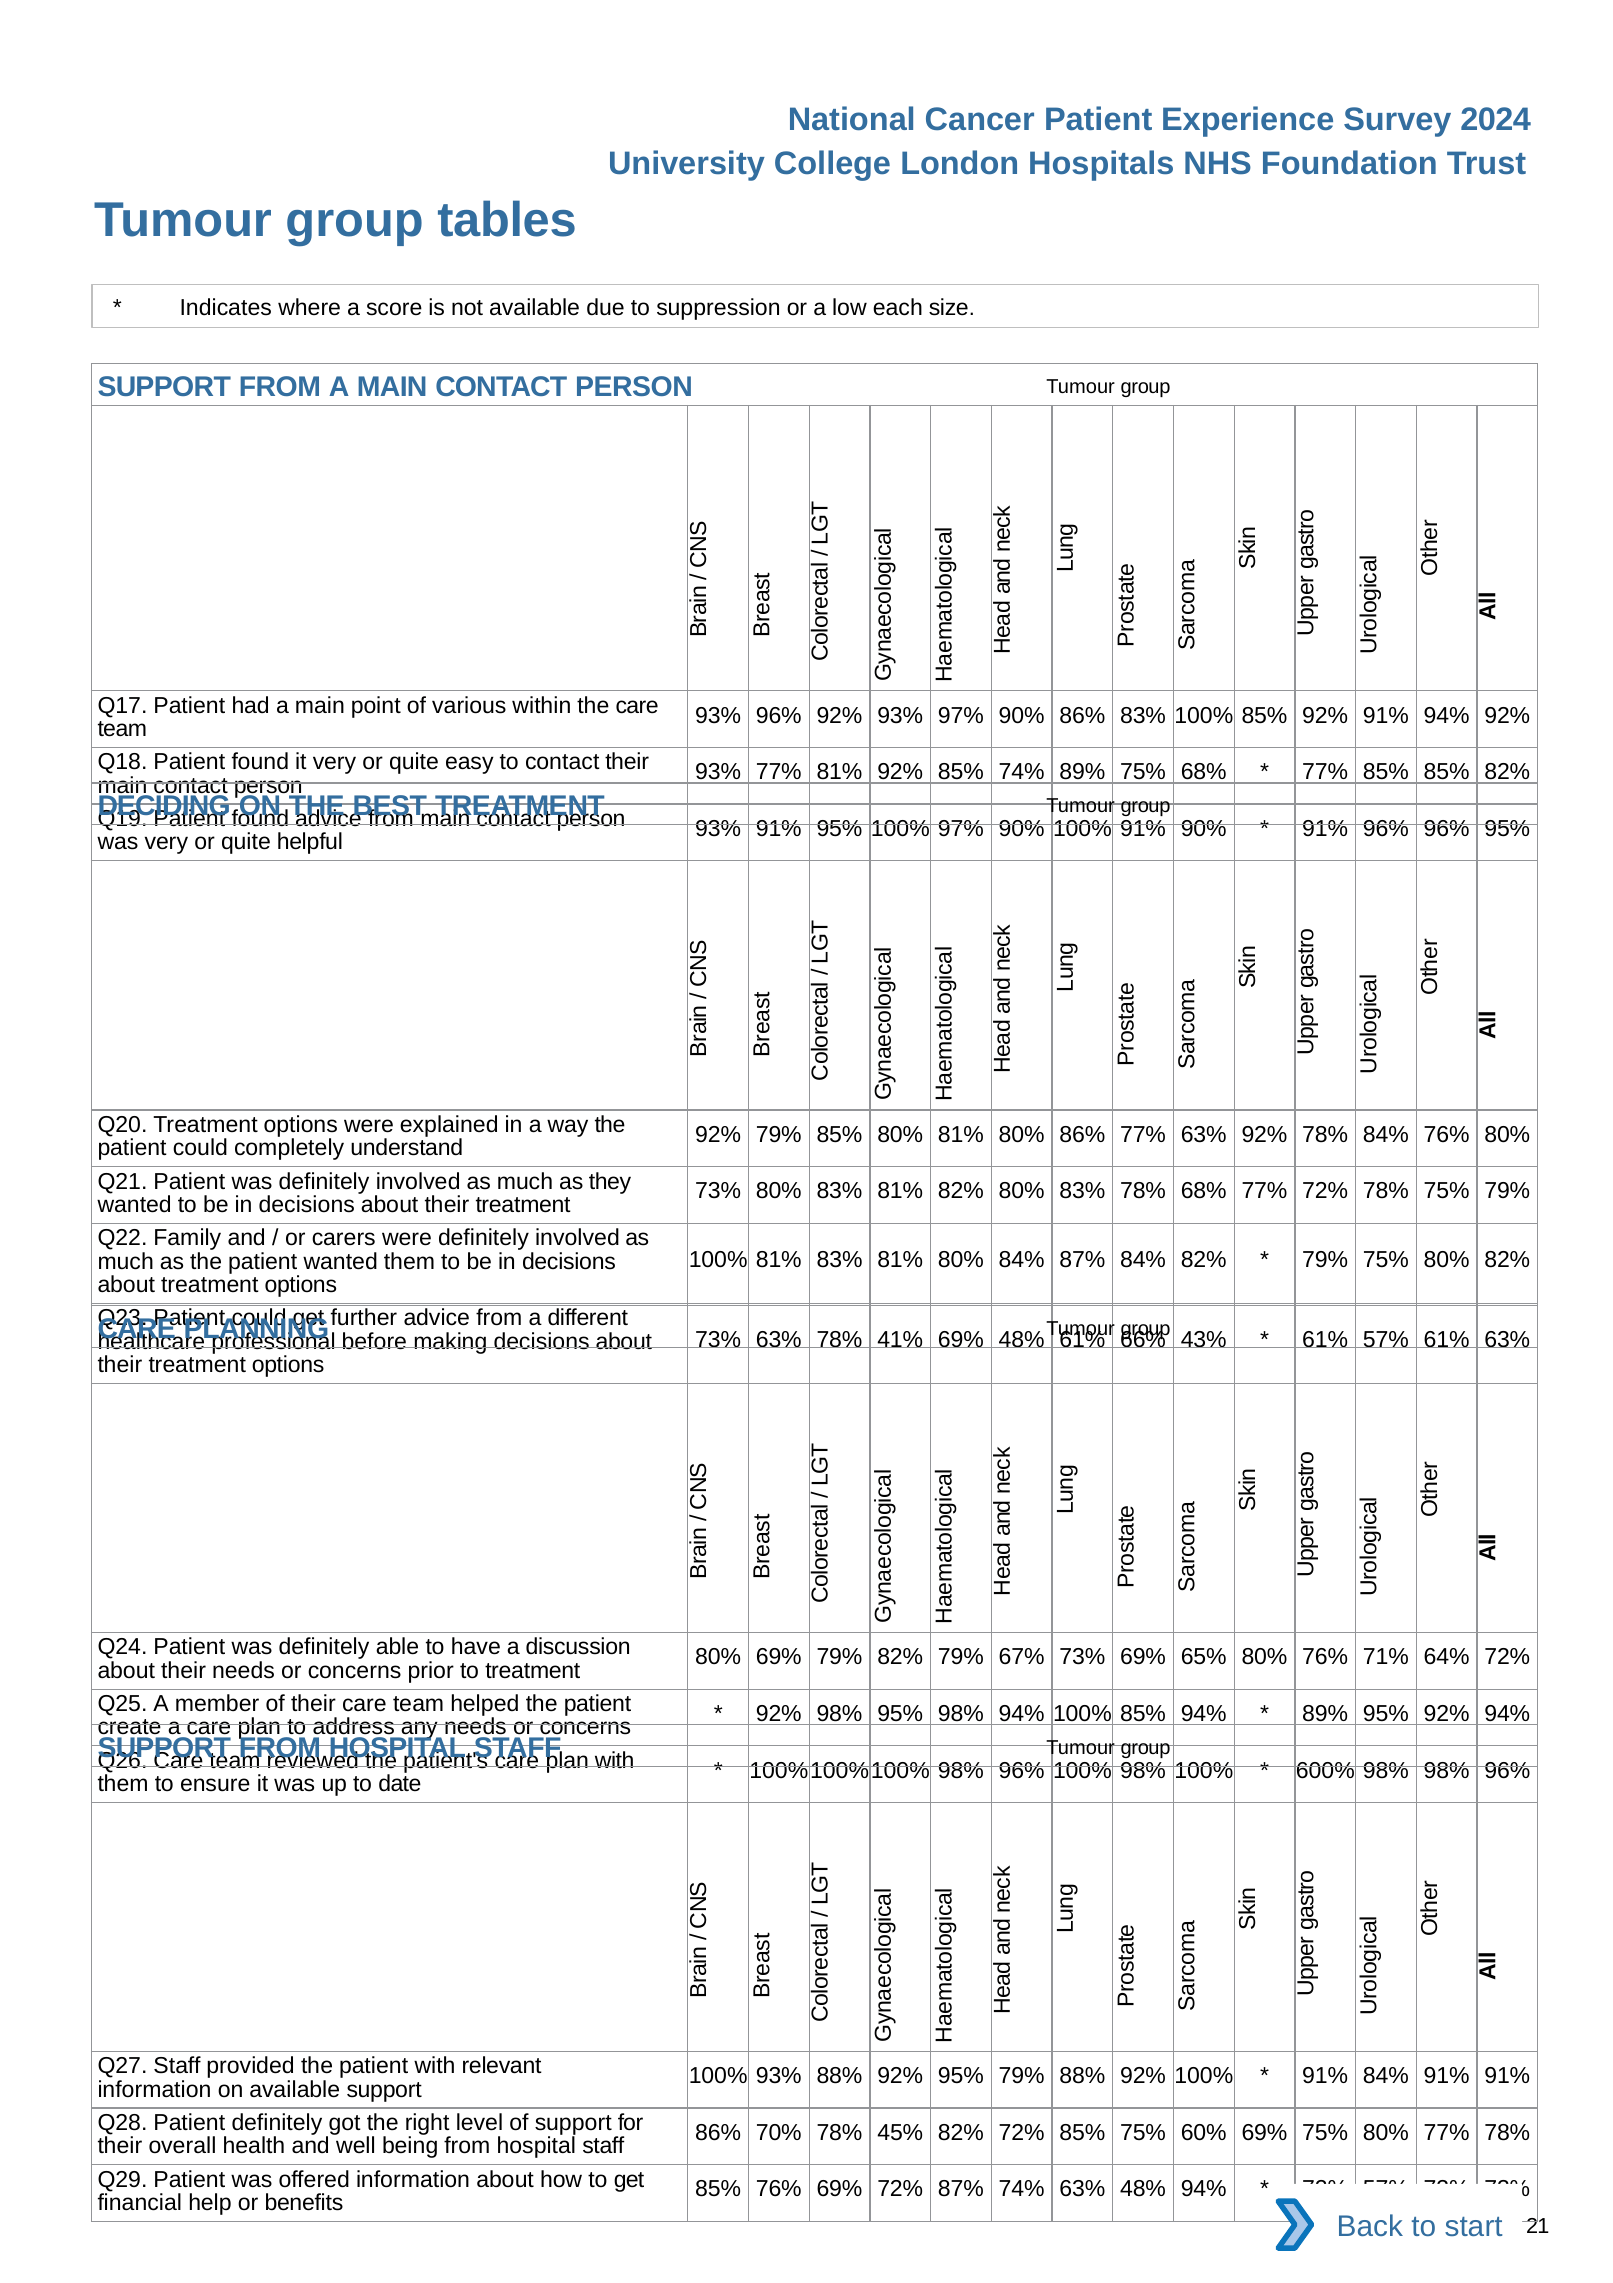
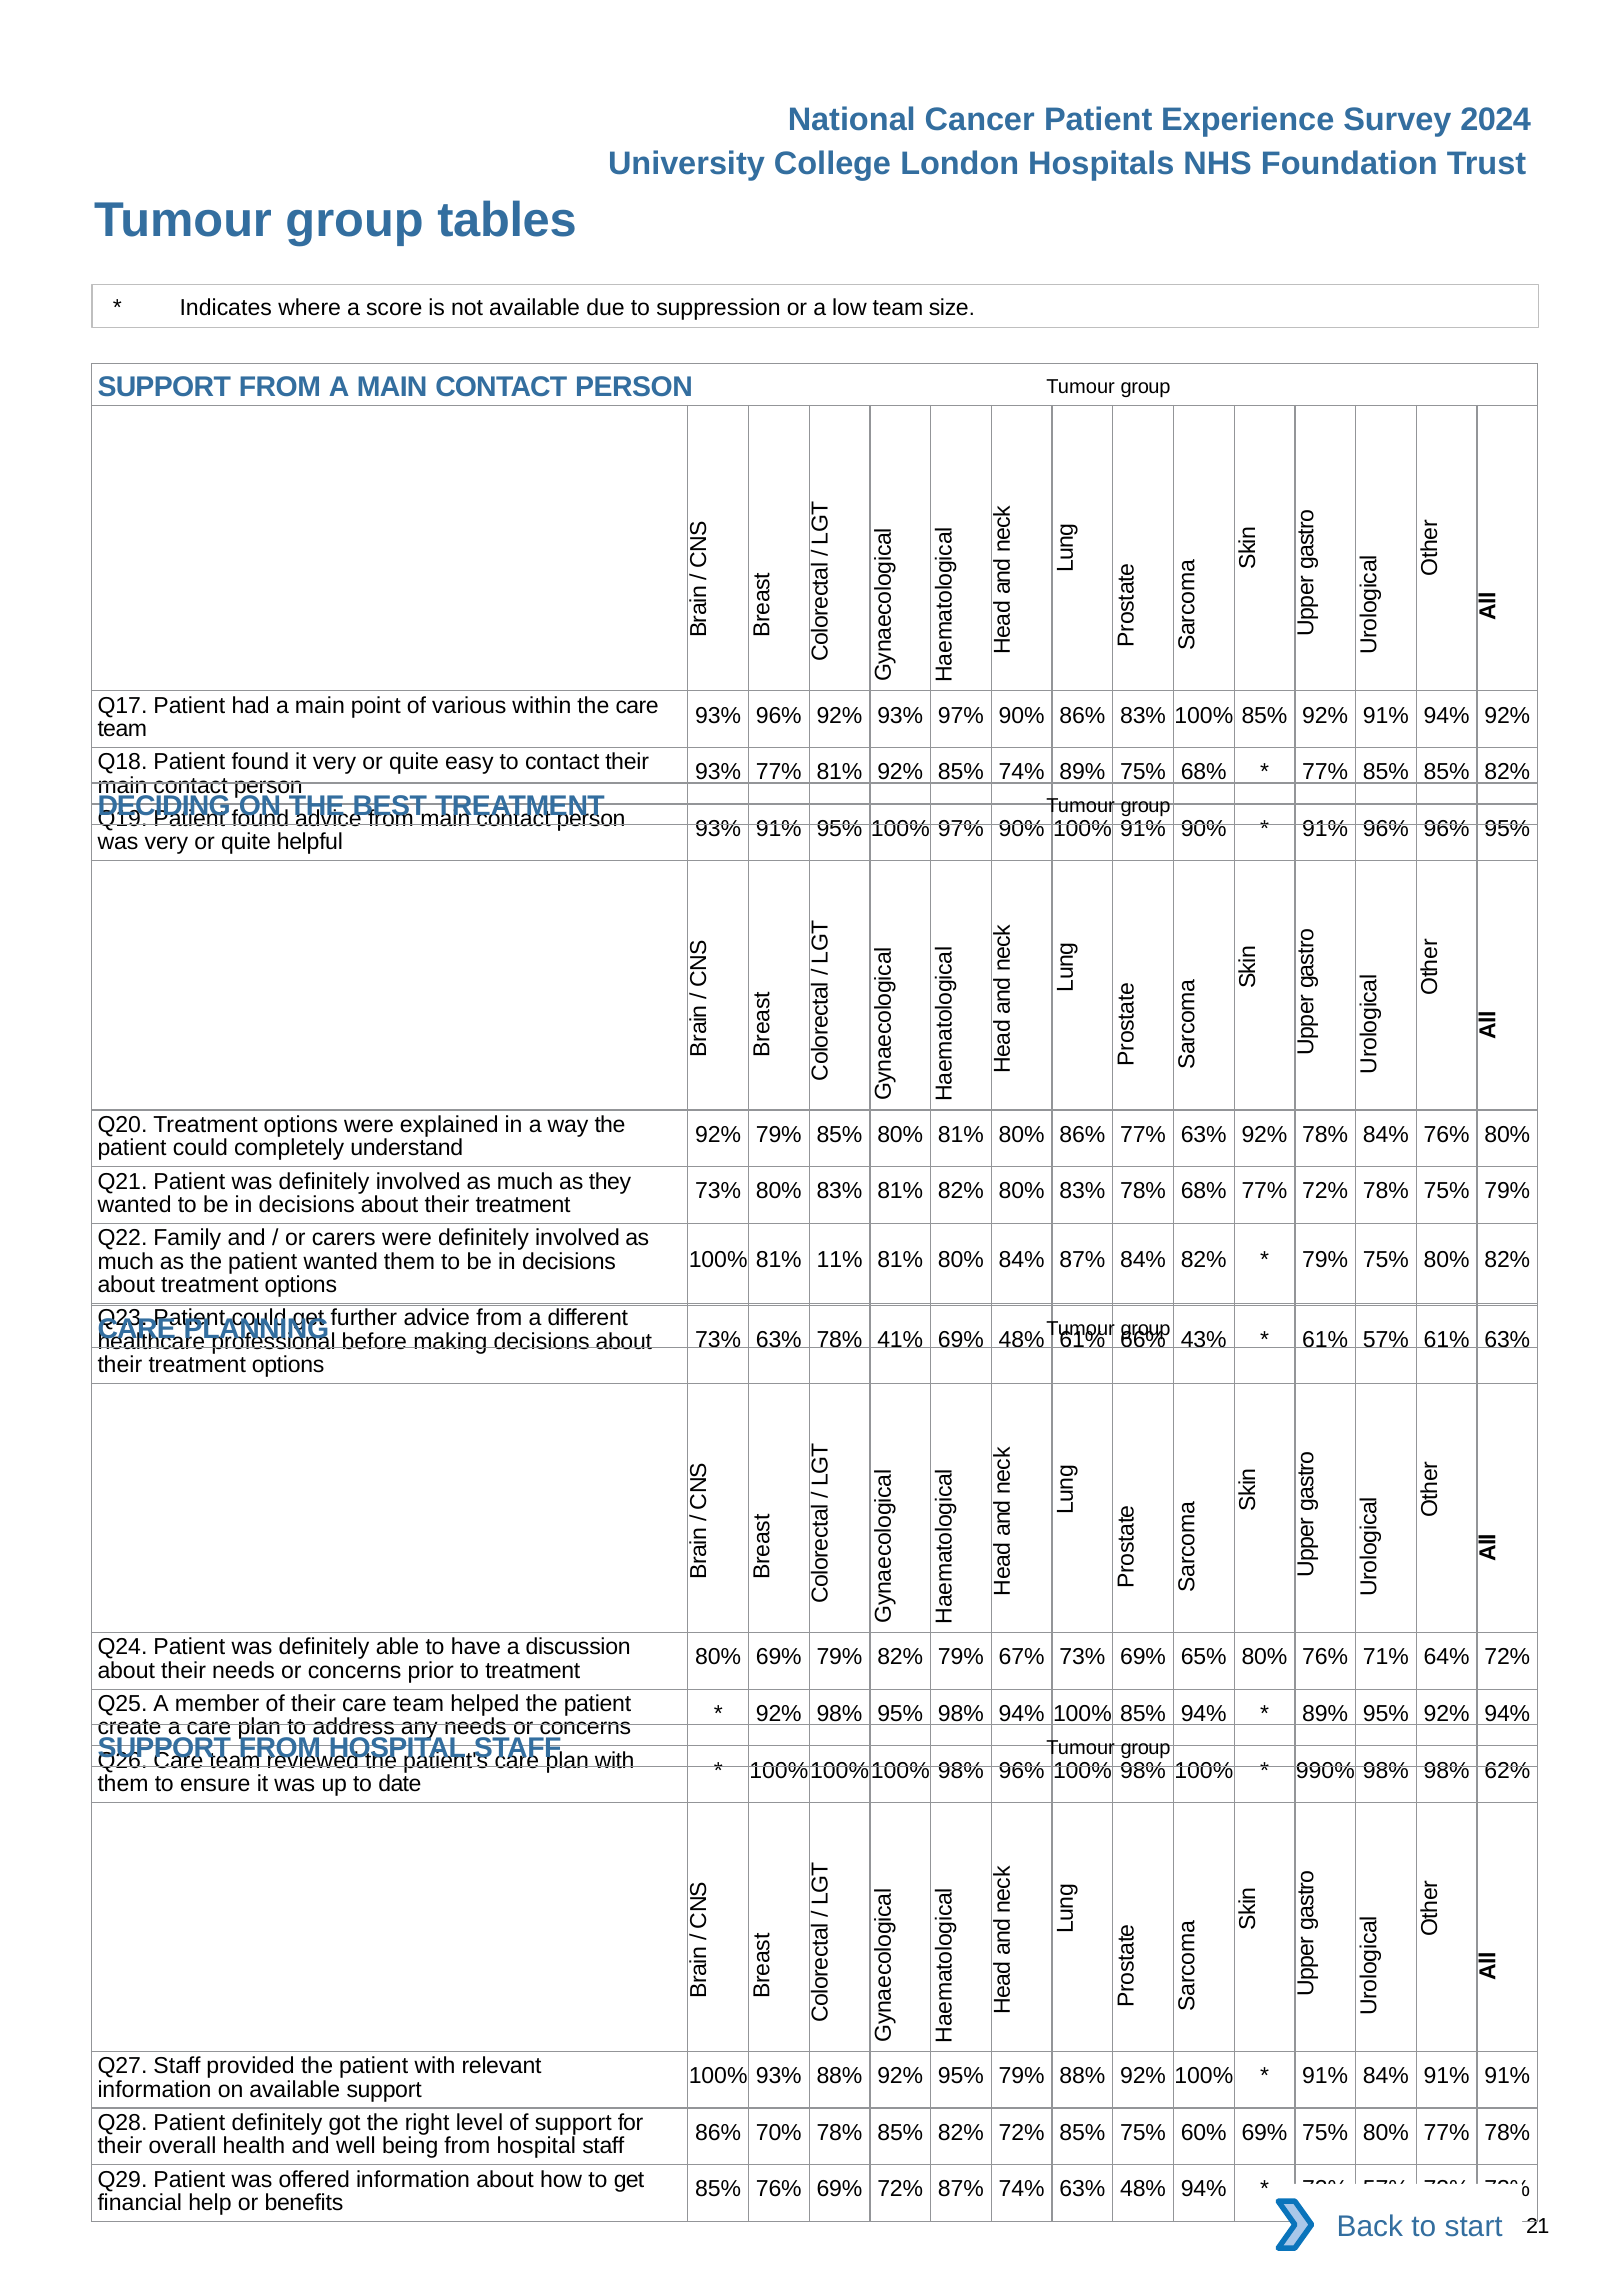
low each: each -> team (898, 308)
81% 83%: 83% -> 11% (840, 1259)
600%: 600% -> 990% (1325, 1770)
98% 98% 96%: 96% -> 62% (1507, 1770)
78% 45%: 45% -> 85% (900, 2132)
